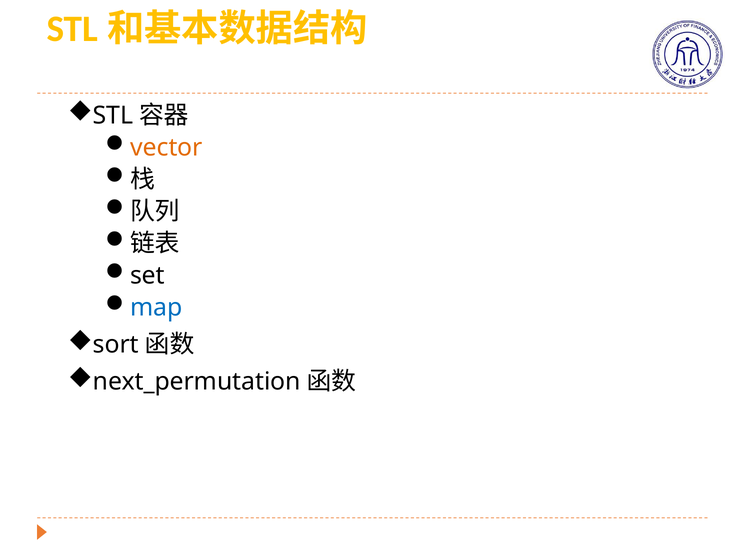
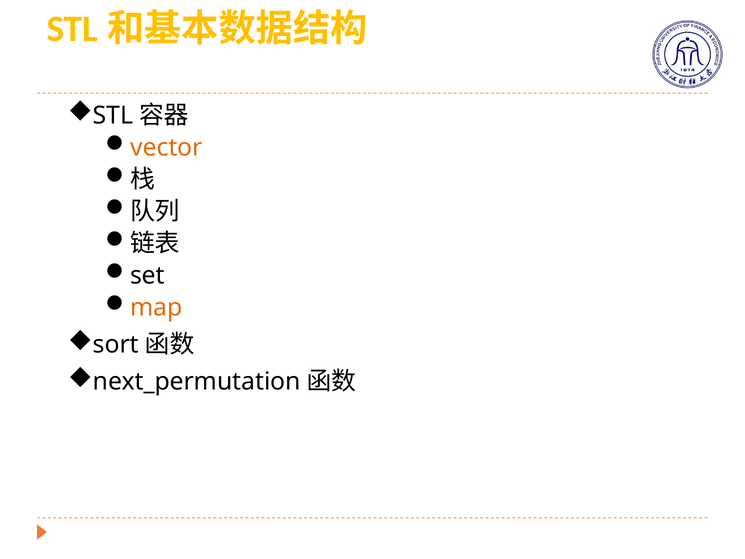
map colour: blue -> orange (156, 307)
